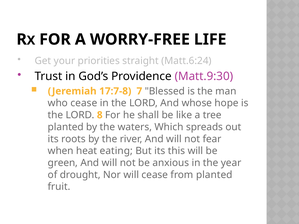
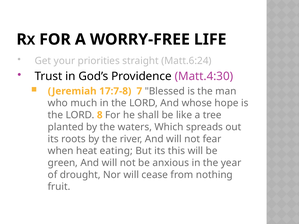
Matt.9:30: Matt.9:30 -> Matt.4:30 (204, 76)
who cease: cease -> much (84, 103)
from planted: planted -> nothing (214, 175)
